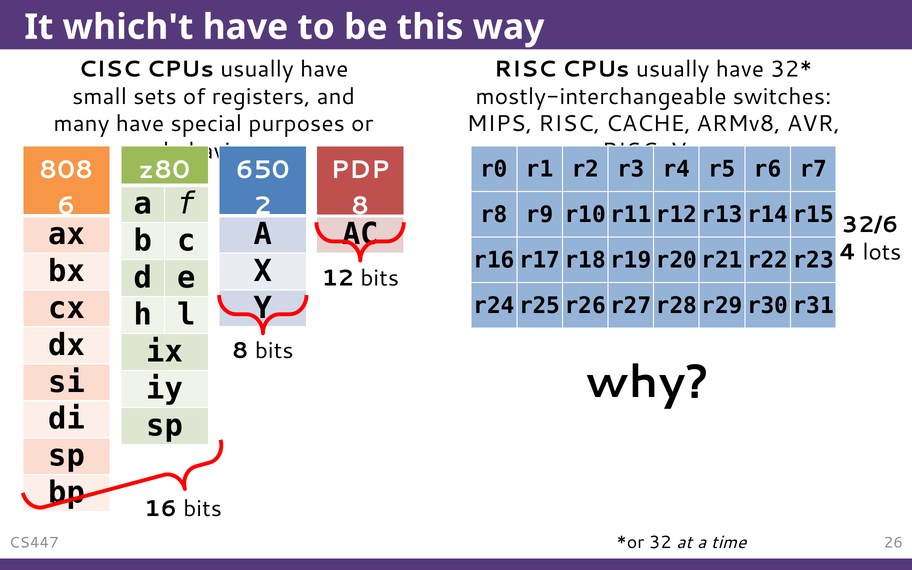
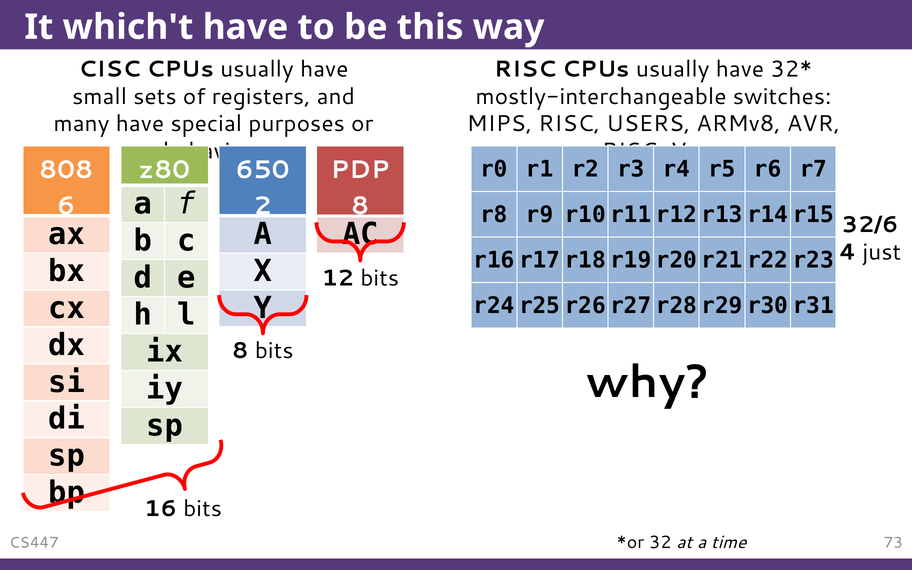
CACHE: CACHE -> USERS (648, 124)
lots: lots -> just (882, 252)
26: 26 -> 73 (893, 543)
